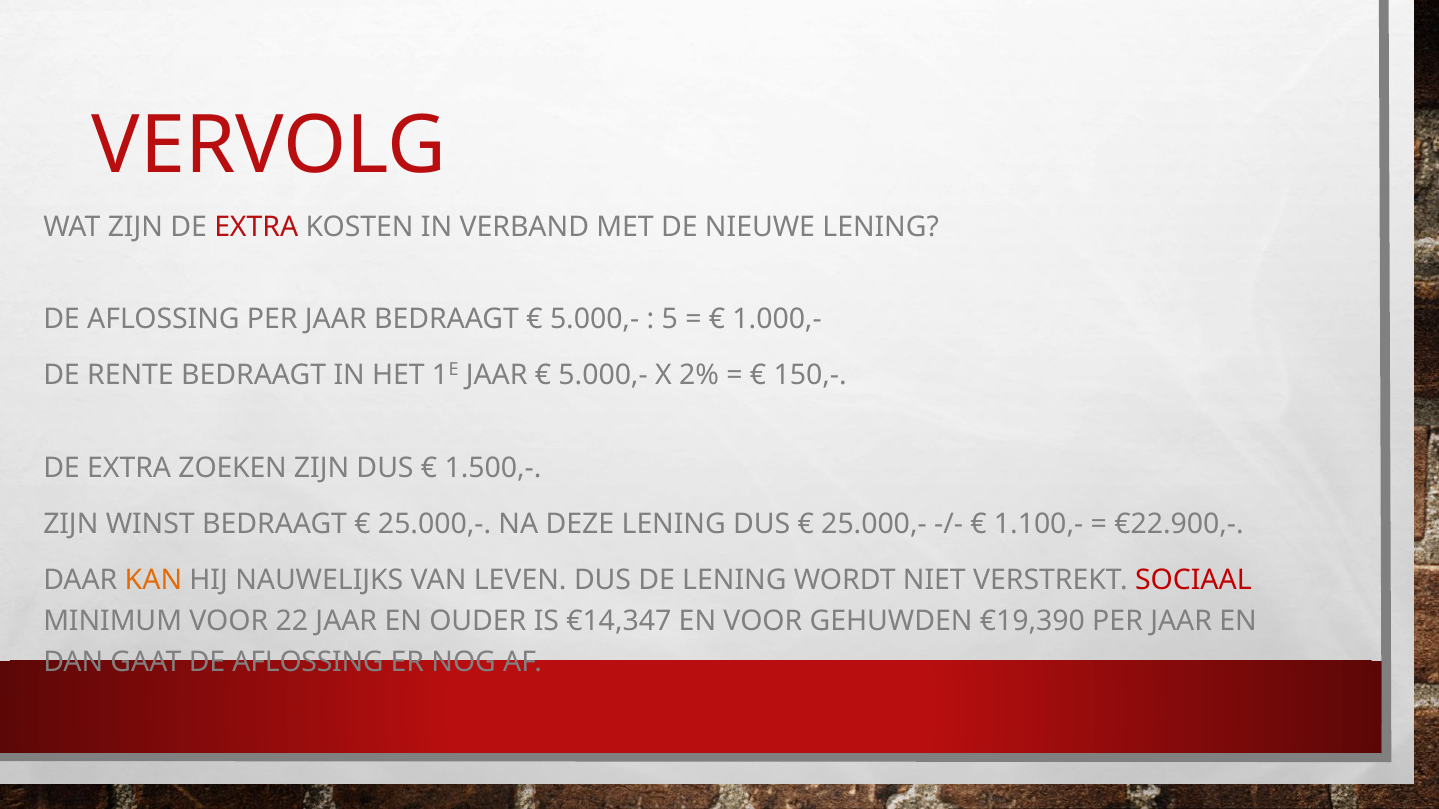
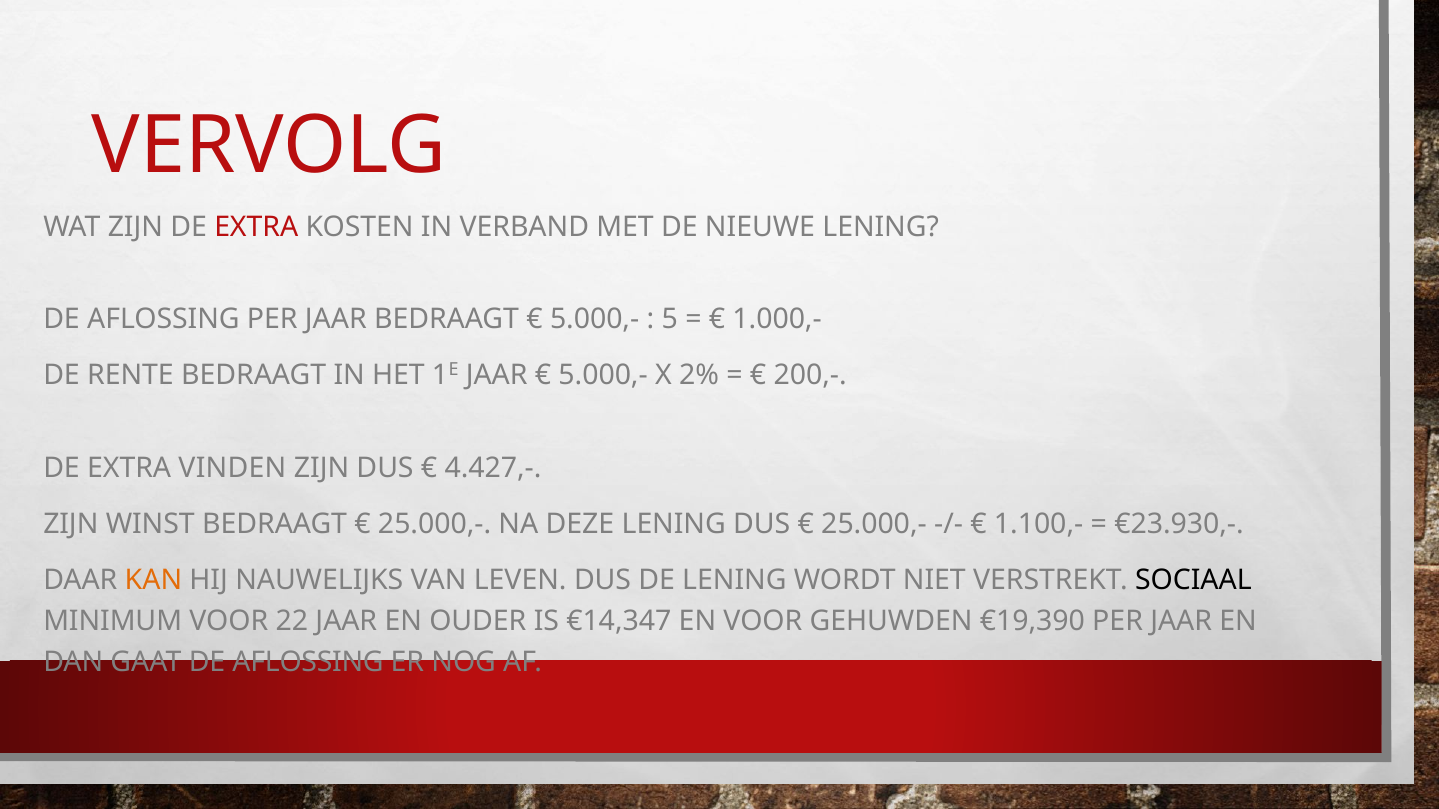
150,-: 150,- -> 200,- (810, 376)
ZOEKEN: ZOEKEN -> VINDEN (232, 468)
1.500,-: 1.500,- -> 4.427,- (493, 468)
€22.900,-: €22.900,- -> €23.930,- (1179, 524)
SOCIAAL colour: red -> black (1193, 580)
